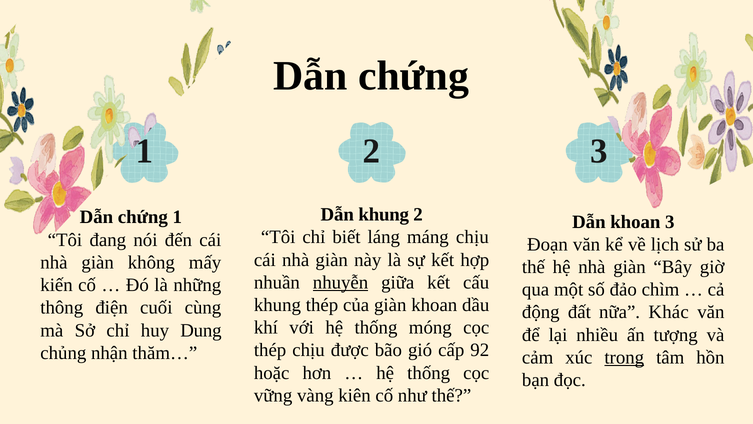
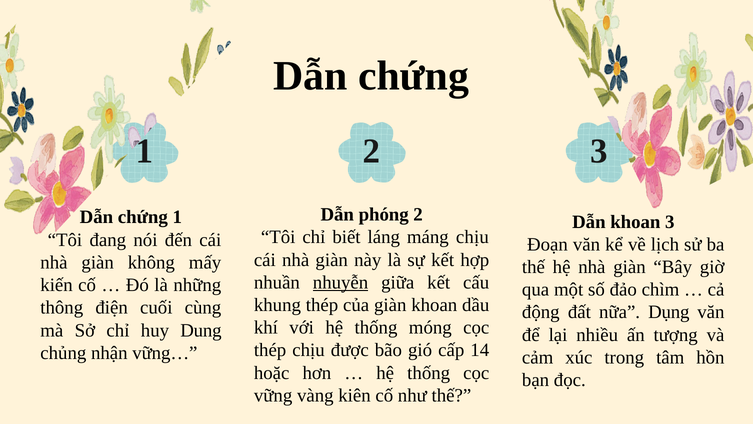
Dẫn khung: khung -> phóng (384, 214)
Khác: Khác -> Dụng (669, 312)
92: 92 -> 14 (480, 350)
thăm…: thăm… -> vững… (165, 353)
trong underline: present -> none (624, 357)
